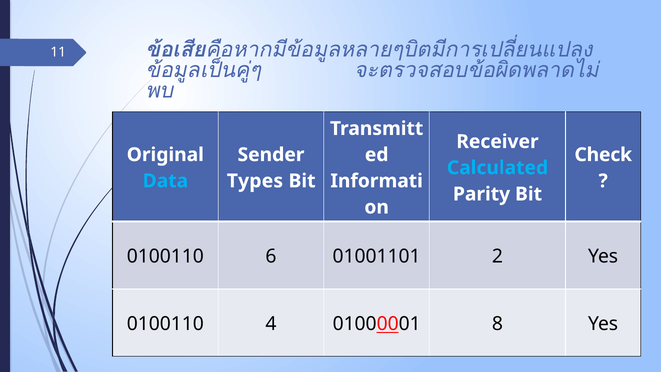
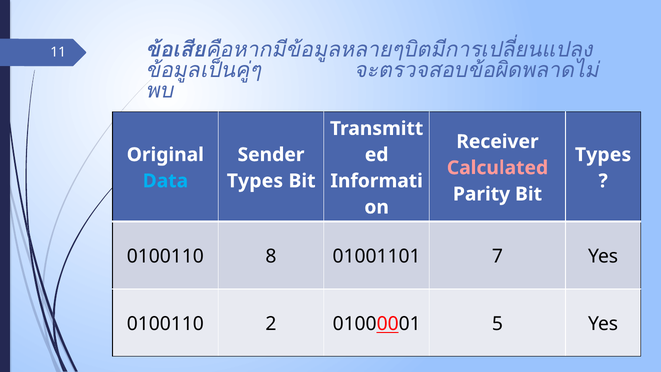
Check: Check -> Types (603, 155)
Calculated colour: light blue -> pink (498, 168)
6: 6 -> 8 (271, 256)
2: 2 -> 7 (497, 256)
4: 4 -> 2 (271, 324)
8: 8 -> 5 (497, 324)
